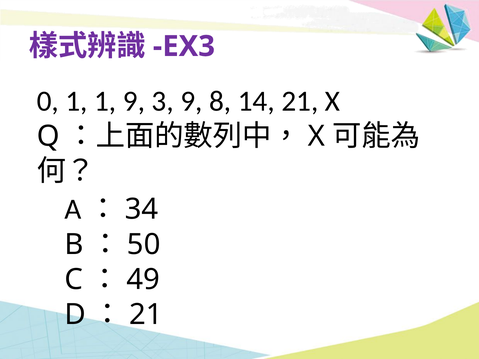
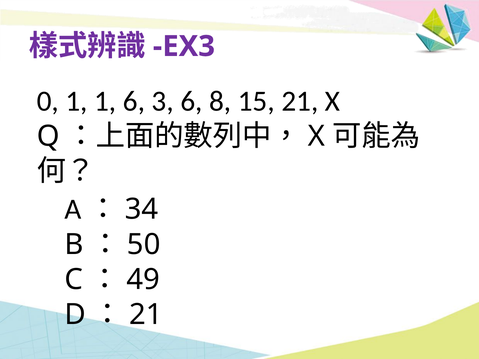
1 9: 9 -> 6 (134, 101)
3 9: 9 -> 6 (191, 101)
14: 14 -> 15 (256, 101)
